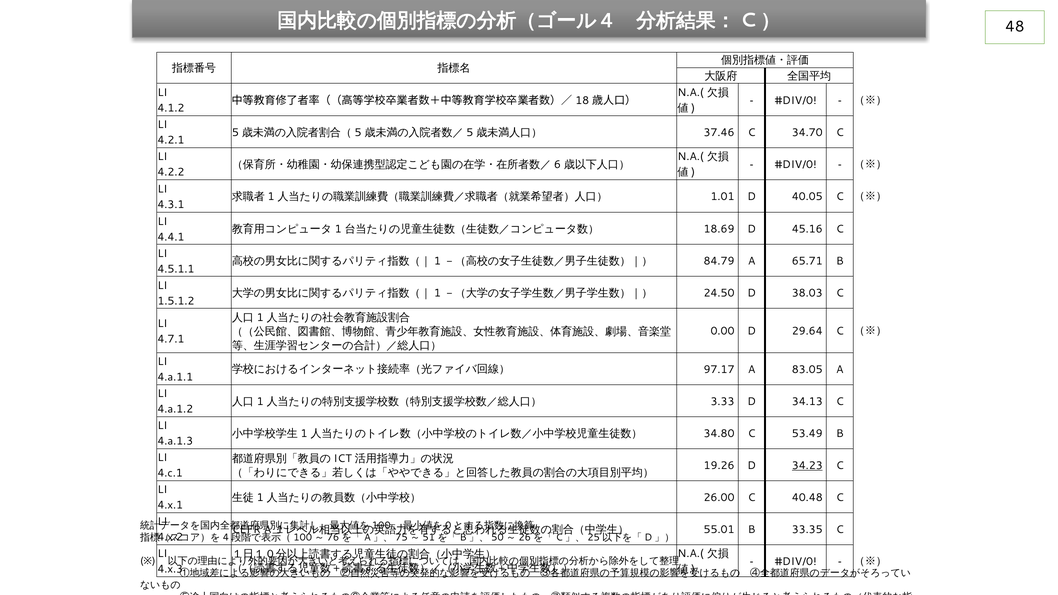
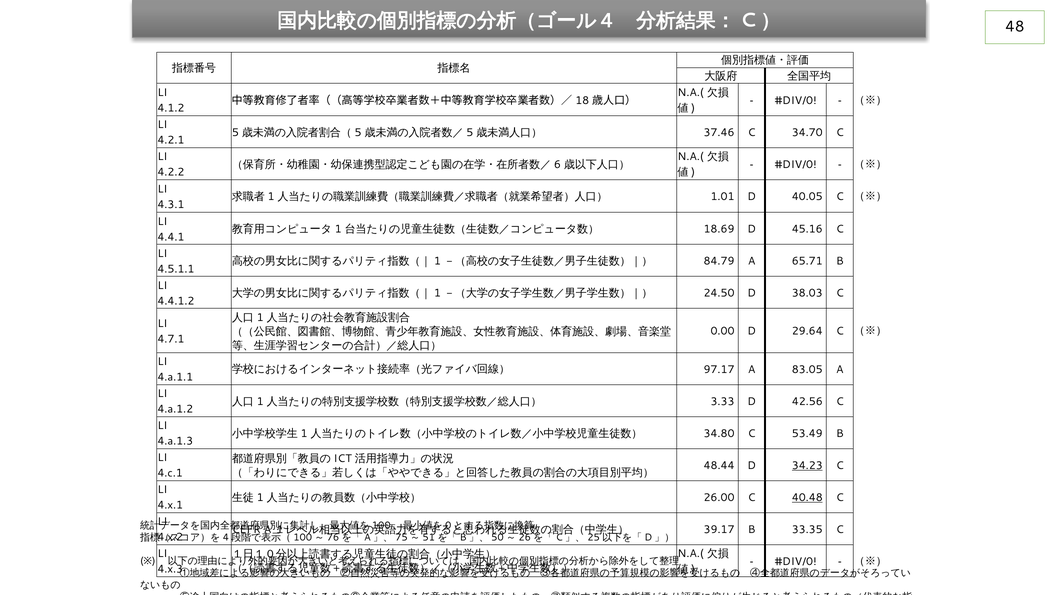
1.5.1.2: 1.5.1.2 -> 4.4.1.2 (176, 301)
34.13: 34.13 -> 42.56 (807, 402)
19.26: 19.26 -> 48.44 (719, 466)
40.48 underline: none -> present (807, 498)
55.01: 55.01 -> 39.17 (719, 530)
